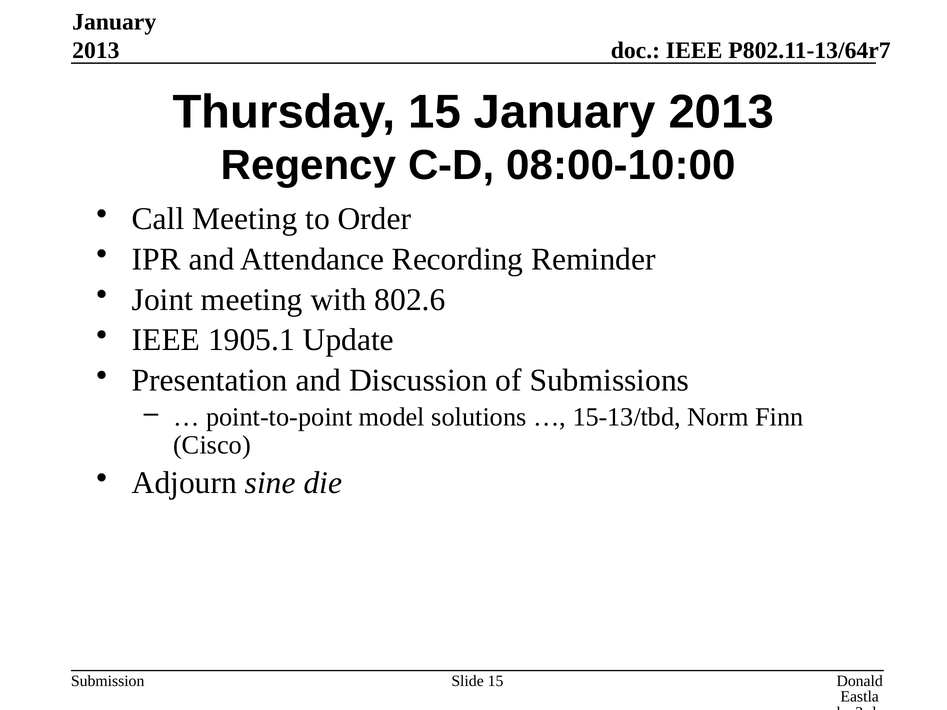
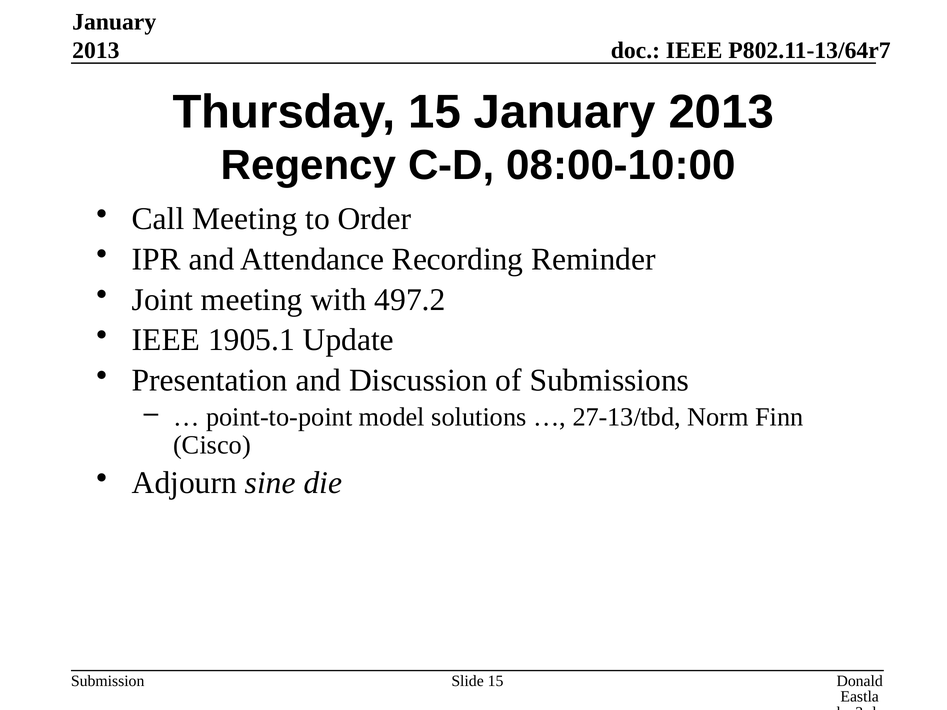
802.6: 802.6 -> 497.2 (410, 300)
15-13/tbd: 15-13/tbd -> 27-13/tbd (627, 417)
